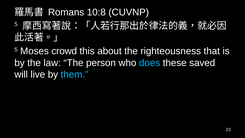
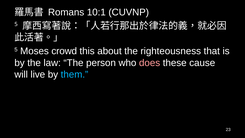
10:8: 10:8 -> 10:1 (96, 12)
does colour: light blue -> pink (150, 63)
saved: saved -> cause (202, 63)
